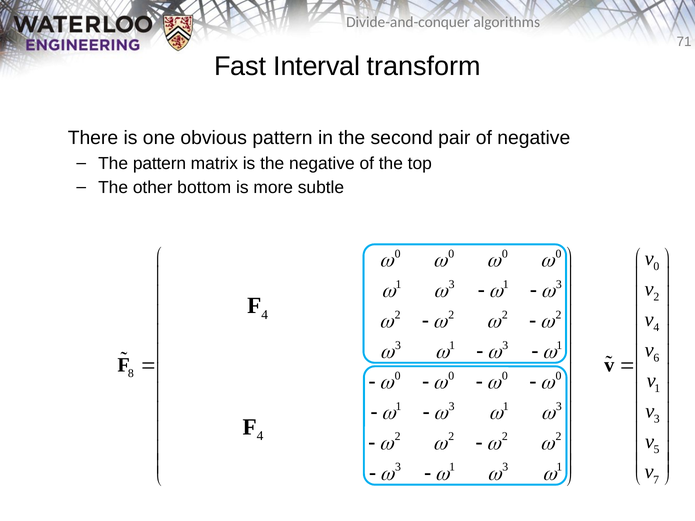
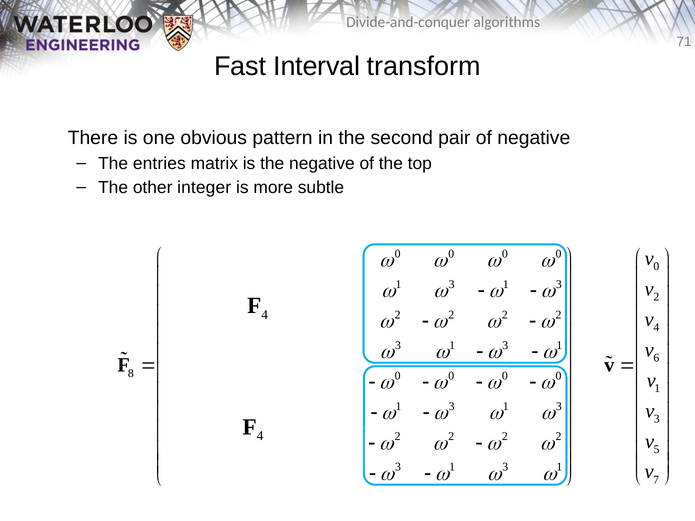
The pattern: pattern -> entries (159, 163)
bottom: bottom -> integer (204, 188)
